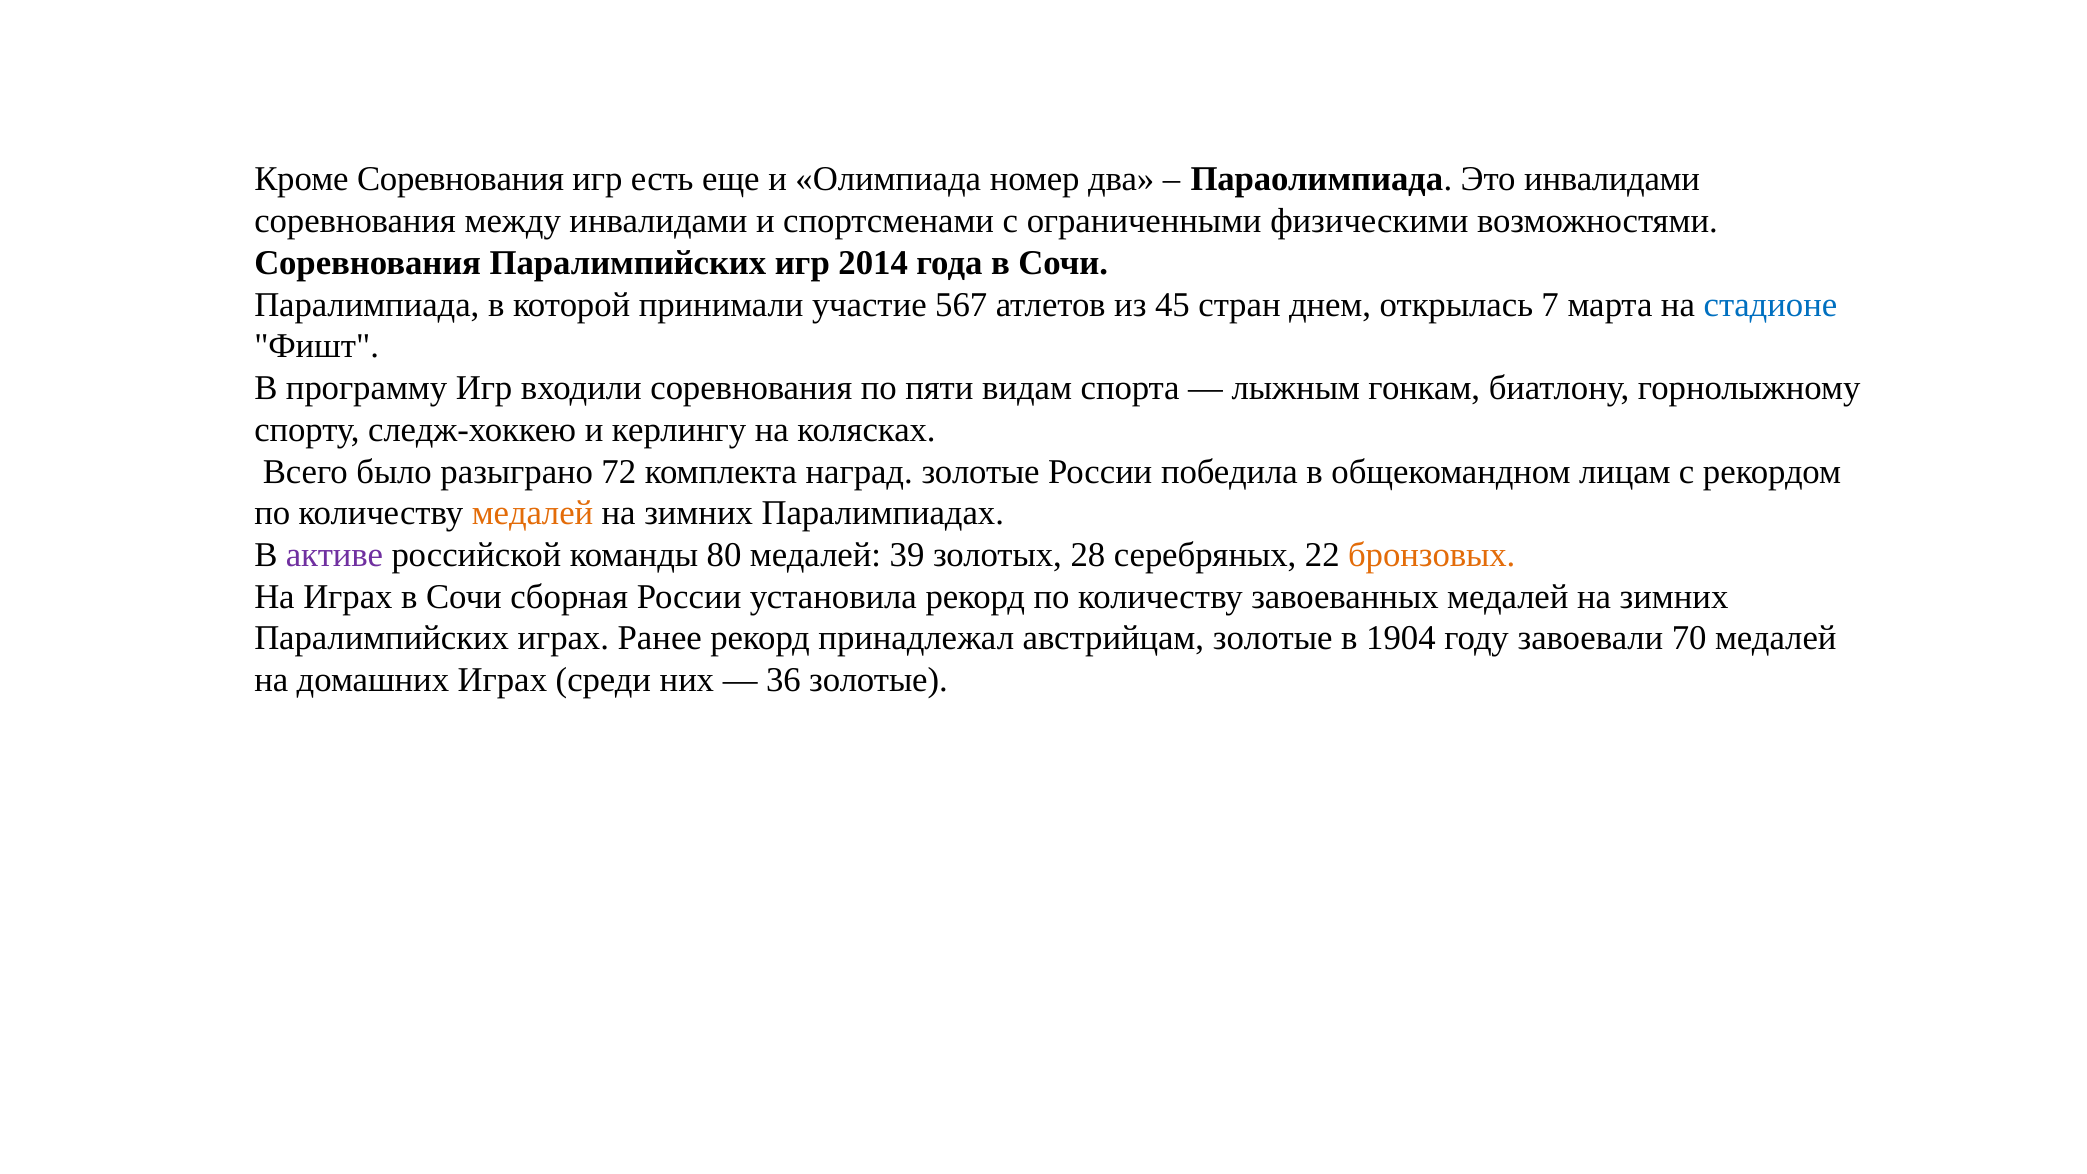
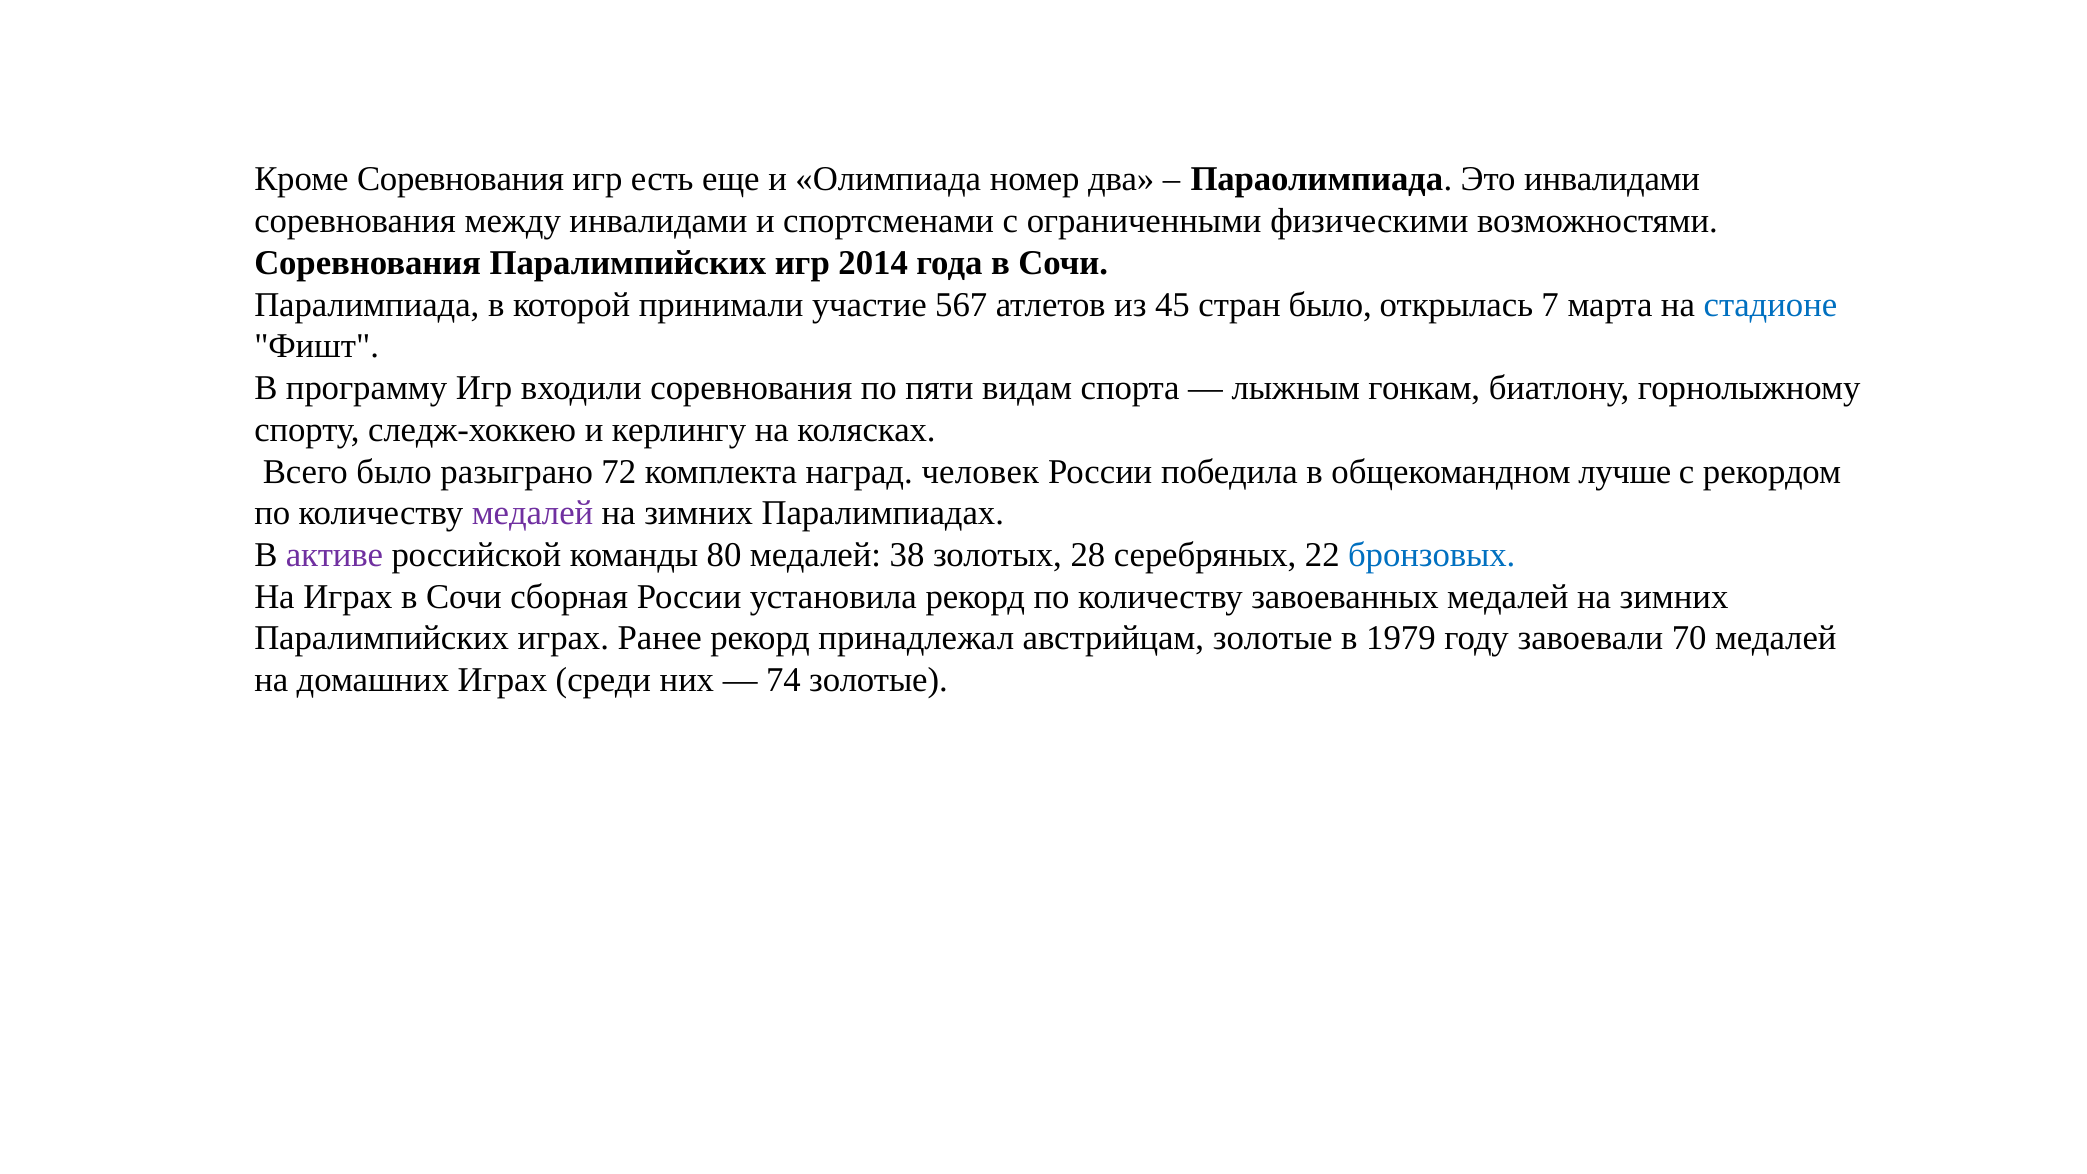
стран днем: днем -> было (1330, 305)
наград золотые: золотые -> человек (980, 472)
лицам: лицам -> лучше (1625, 472)
медалей colour: orange -> purple (532, 513)
39: 39 -> 38 (907, 555)
бронзовых colour: orange -> blue (1432, 555)
1904: 1904 -> 1979 (1401, 638)
36: 36 -> 74 (783, 680)
